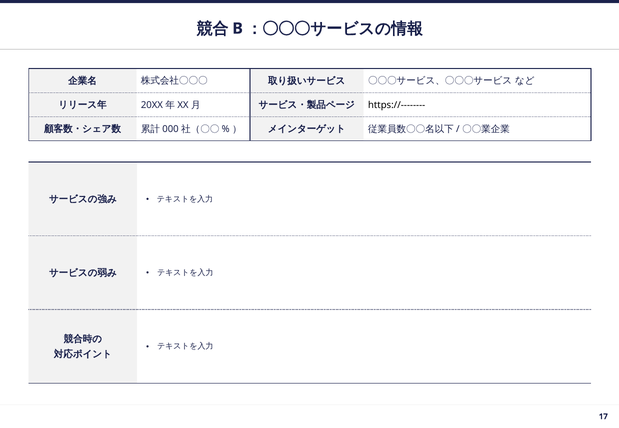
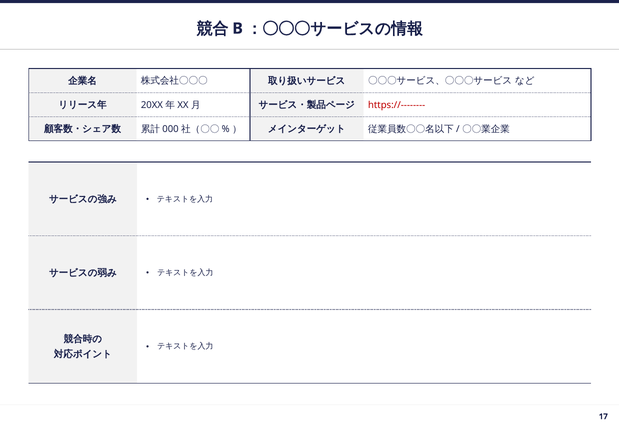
https://-------- colour: black -> red (397, 105)
